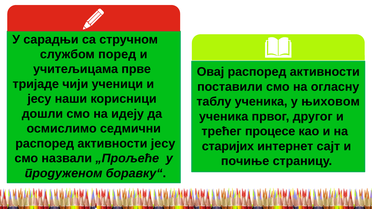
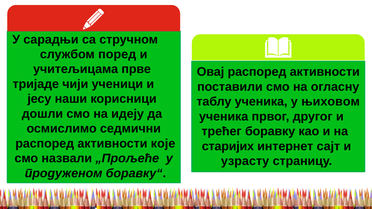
процесе: процесе -> боравку (270, 131)
активности јесу: јесу -> које (163, 144)
почиње: почиње -> узрасту (245, 161)
